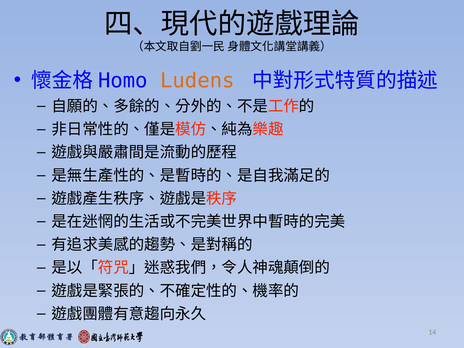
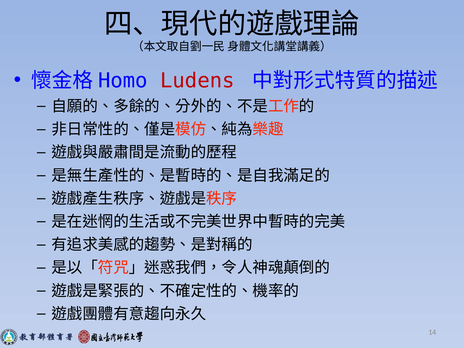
Ludens colour: orange -> red (197, 81)
